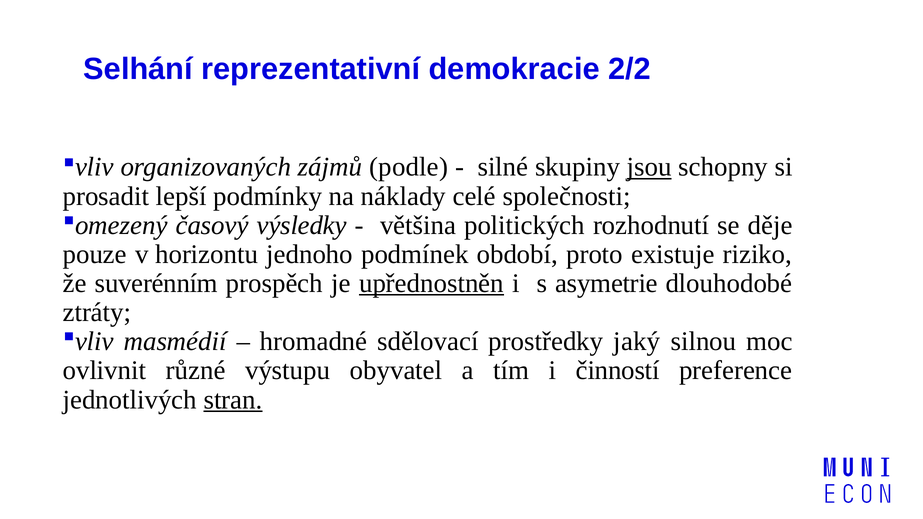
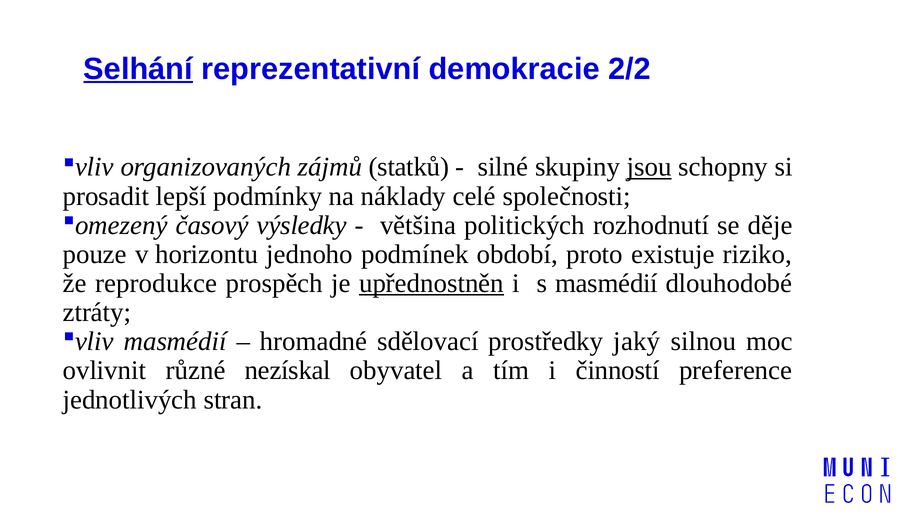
Selhání underline: none -> present (138, 69)
podle: podle -> statků (409, 167)
suverénním: suverénním -> reprodukce (156, 283)
s asymetrie: asymetrie -> masmédií (607, 283)
výstupu: výstupu -> nezískal (288, 371)
stran underline: present -> none (233, 400)
